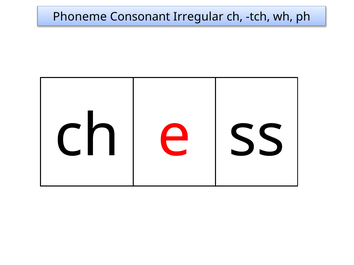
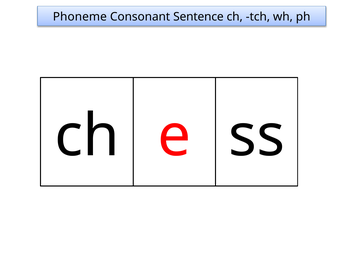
Irregular: Irregular -> Sentence (198, 17)
